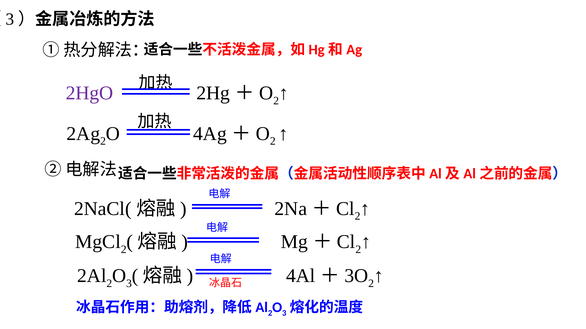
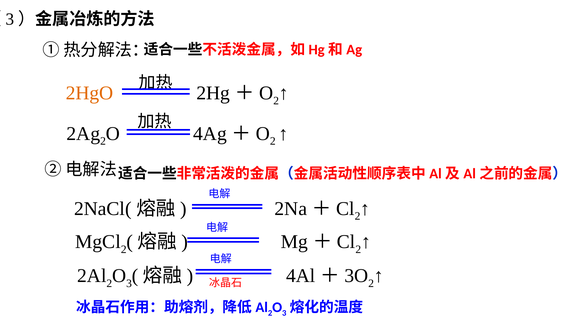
2HgO colour: purple -> orange (90, 93)
